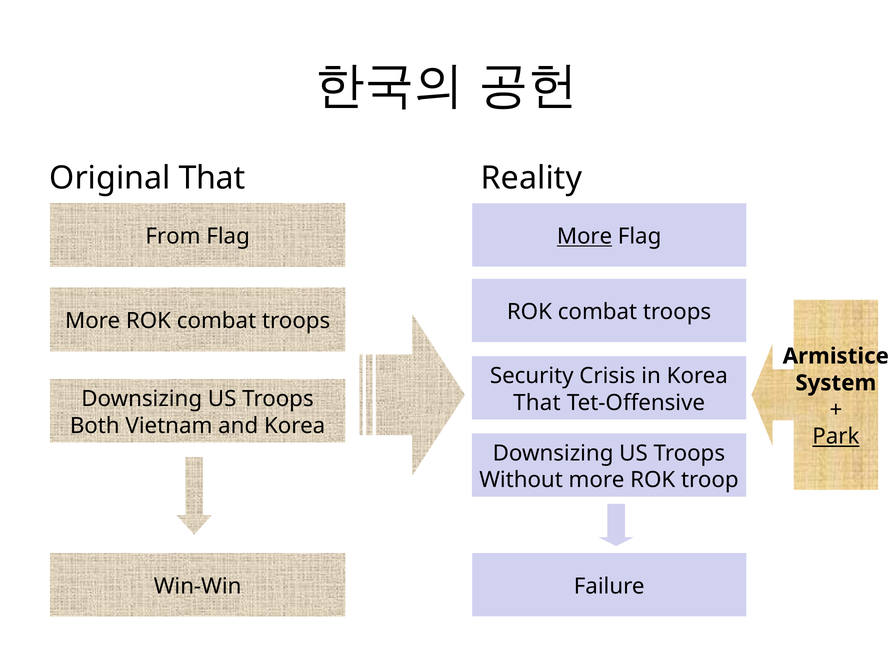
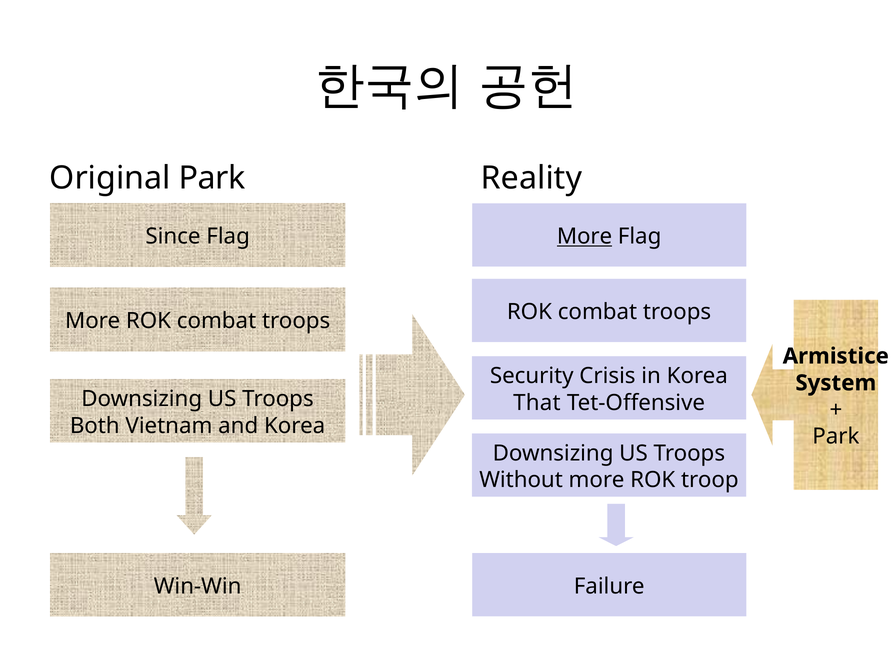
Original That: That -> Park (212, 178)
From: From -> Since (173, 236)
Park underline: present -> none (836, 436)
